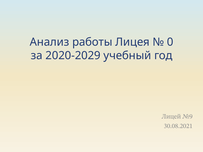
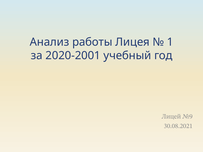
0: 0 -> 1 (170, 42)
2020-2029: 2020-2029 -> 2020-2001 (73, 56)
